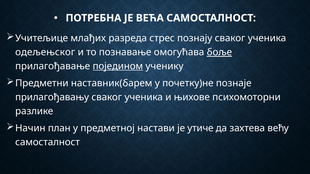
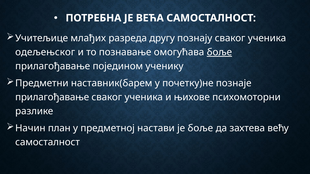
стрес: стрес -> другу (162, 38)
поједином underline: present -> none (118, 66)
прилагођавању: прилагођавању -> прилагођавање (52, 97)
је утиче: утиче -> боље (200, 129)
